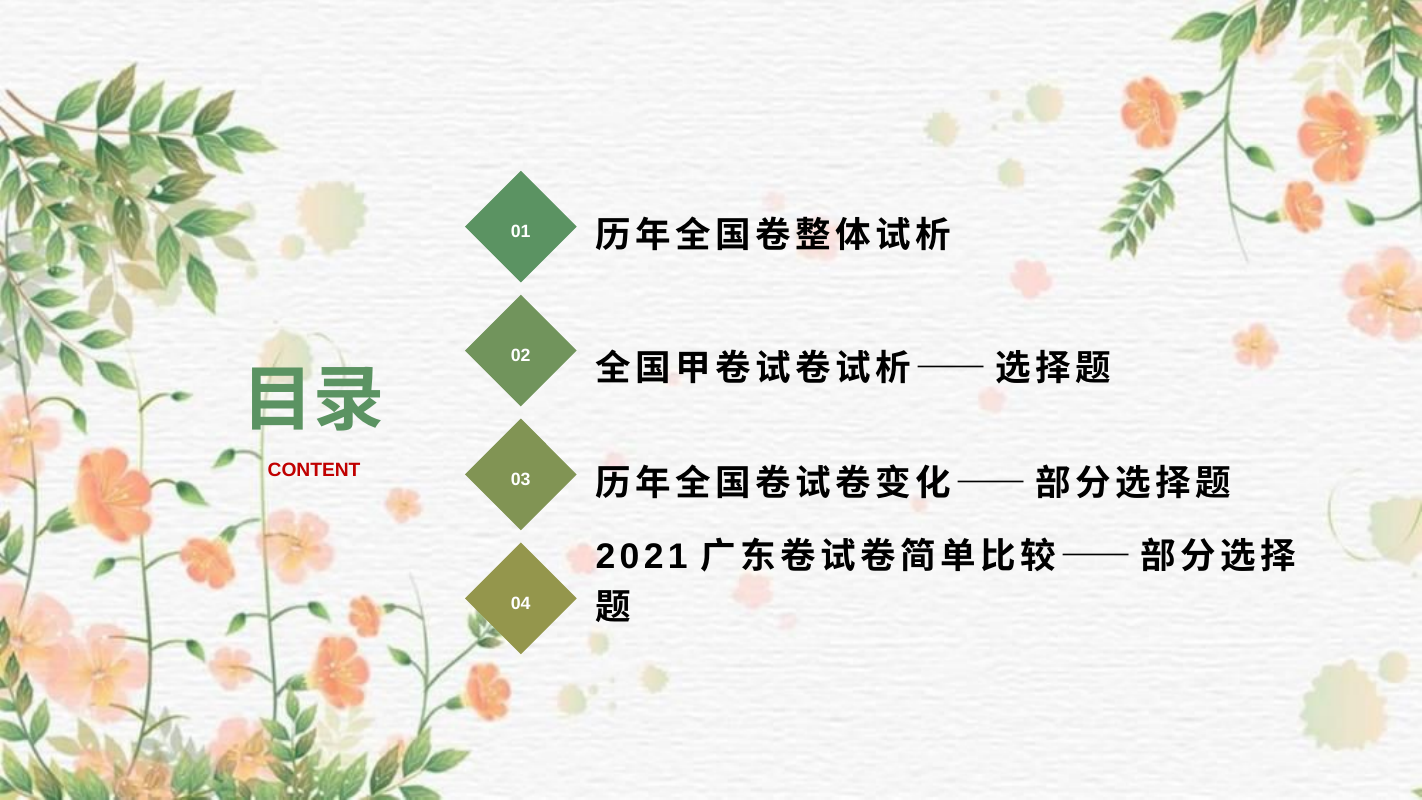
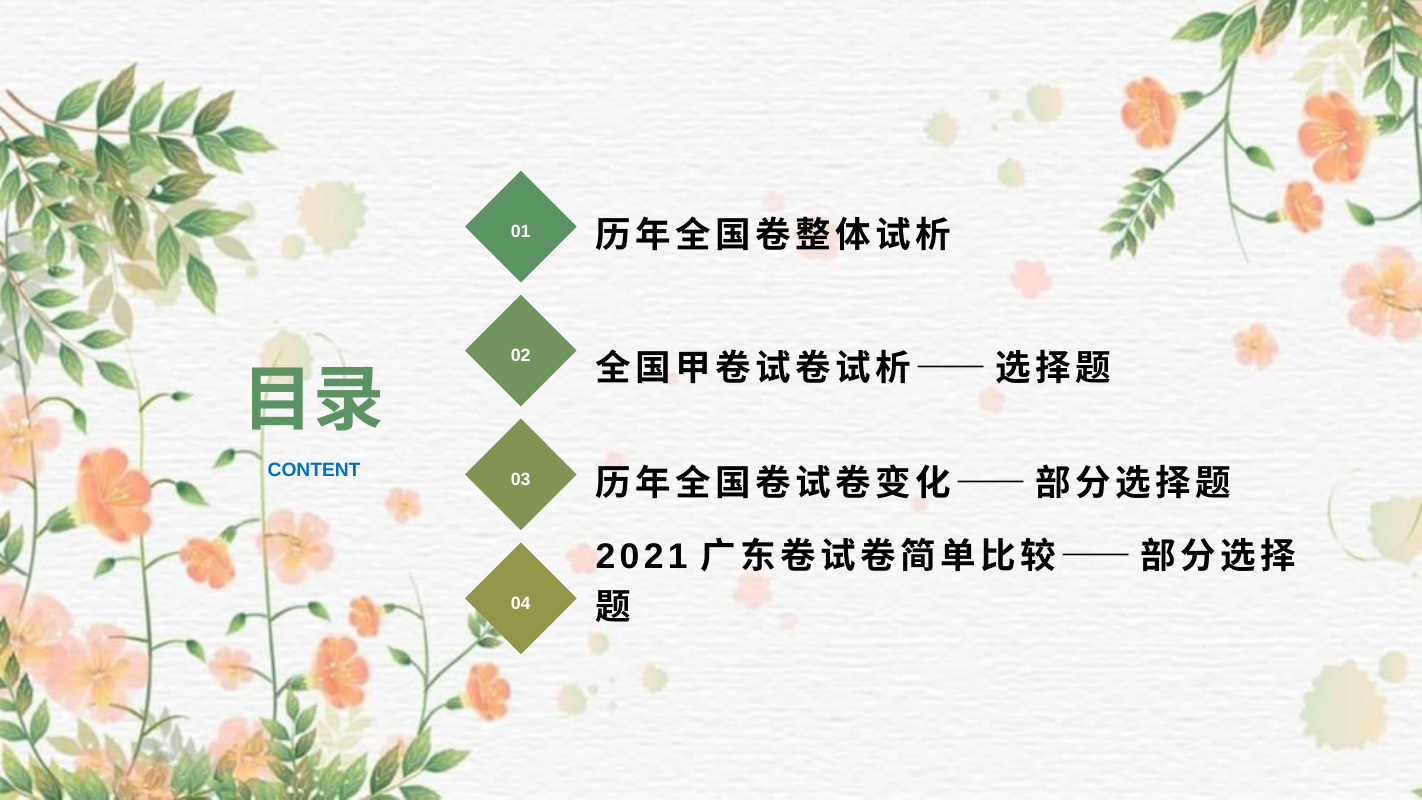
CONTENT colour: red -> blue (314, 470)
